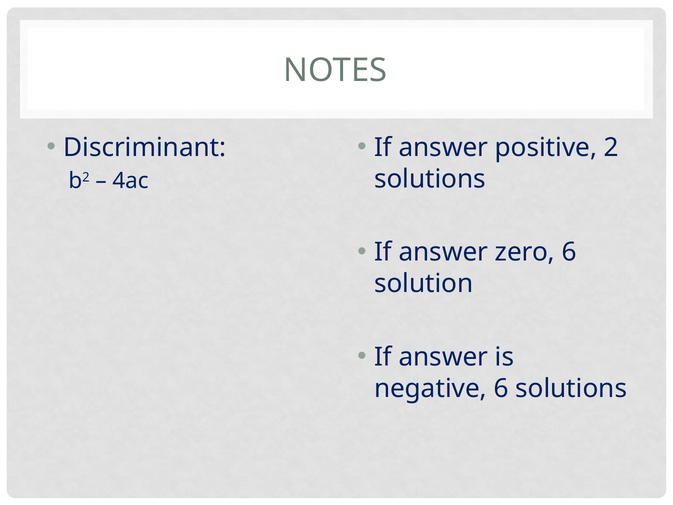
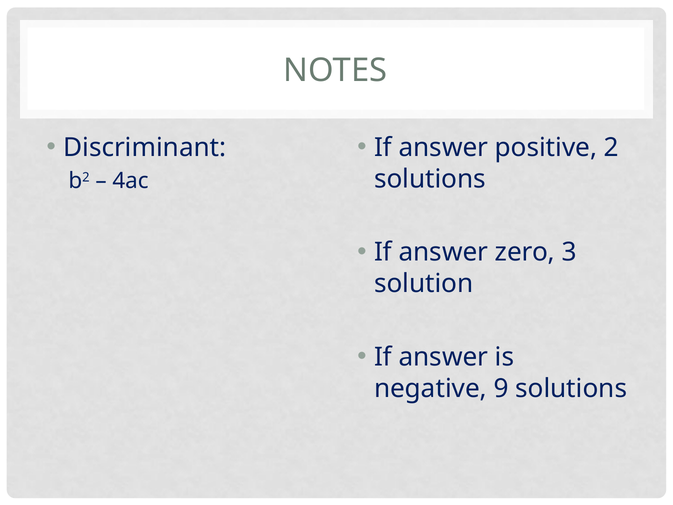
zero 6: 6 -> 3 (569, 252)
negative 6: 6 -> 9 (501, 388)
